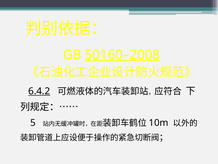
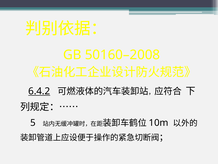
50160–2008 underline: present -> none (122, 55)
